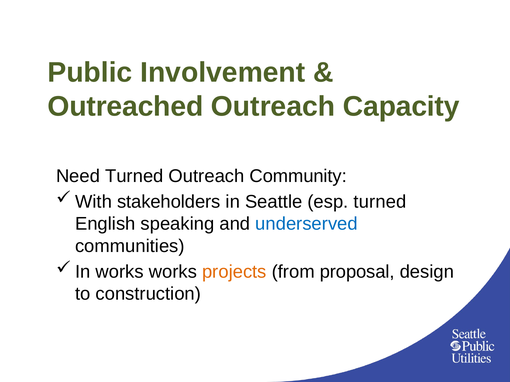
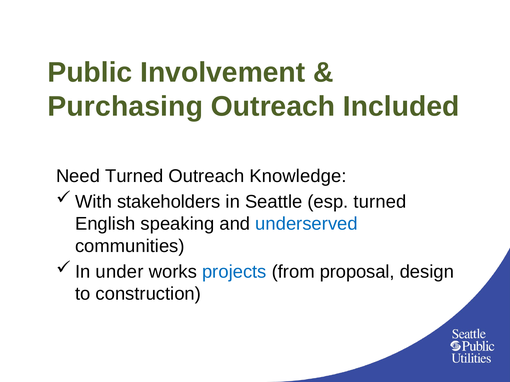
Outreached: Outreached -> Purchasing (125, 106)
Capacity: Capacity -> Included (401, 106)
Community: Community -> Knowledge (298, 176)
works: works -> under (120, 272)
projects colour: orange -> blue (234, 272)
